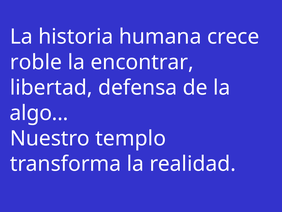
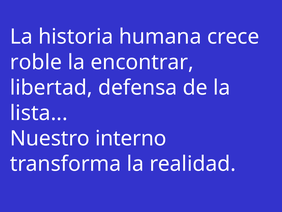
algo: algo -> lista (39, 113)
templo: templo -> interno (131, 138)
